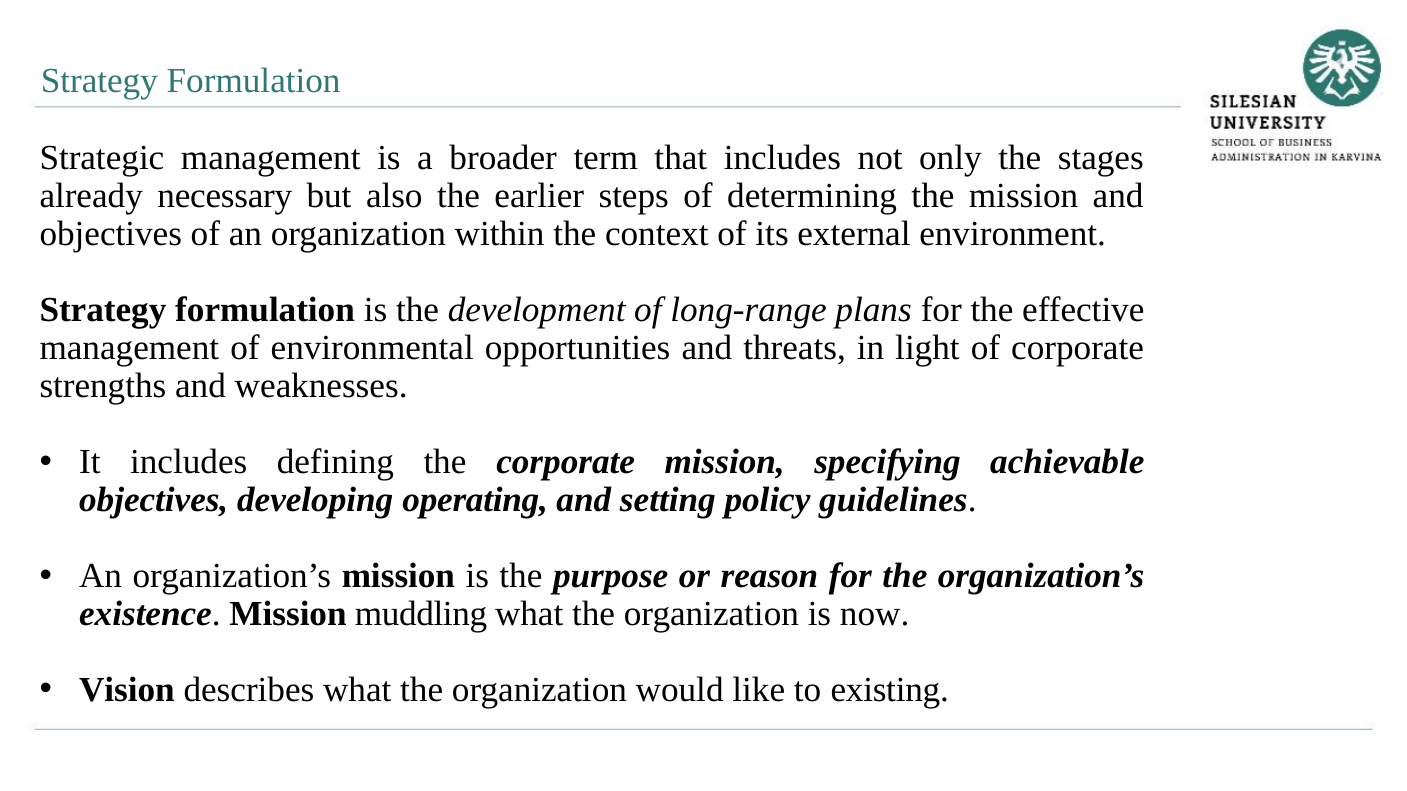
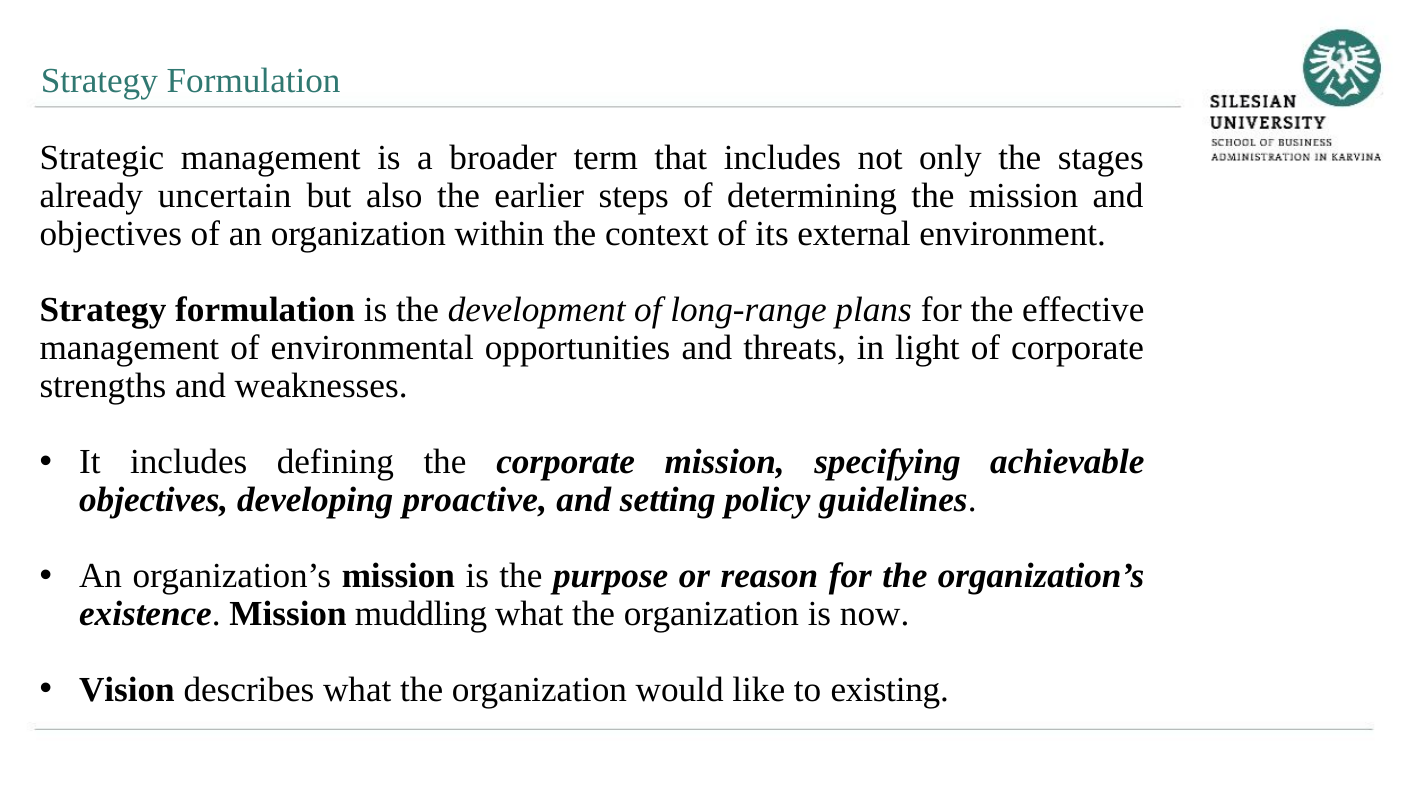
necessary: necessary -> uncertain (225, 196)
operating: operating -> proactive (475, 500)
